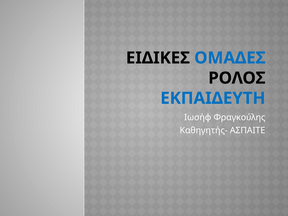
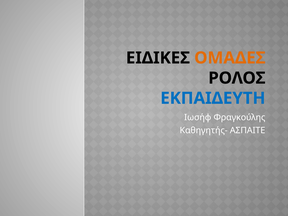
ΟΜΑΔΕΣ colour: blue -> orange (230, 58)
